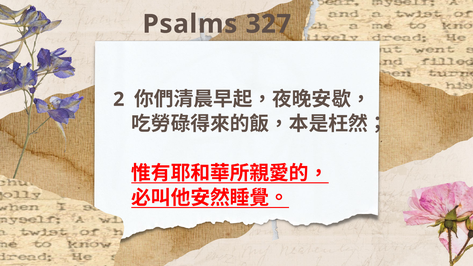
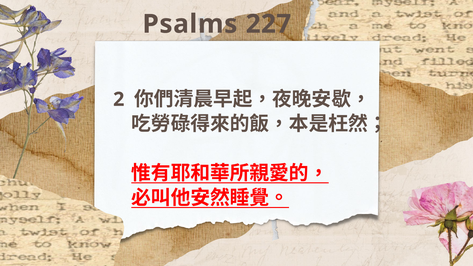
327: 327 -> 227 (268, 24)
